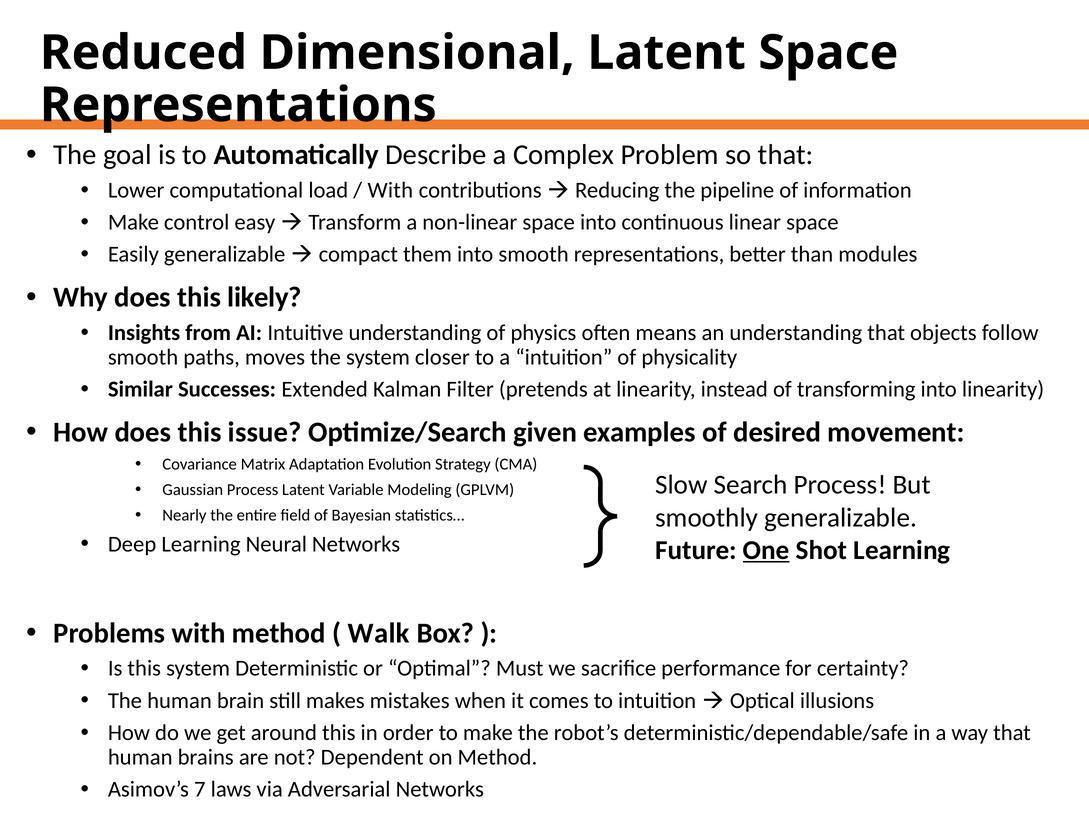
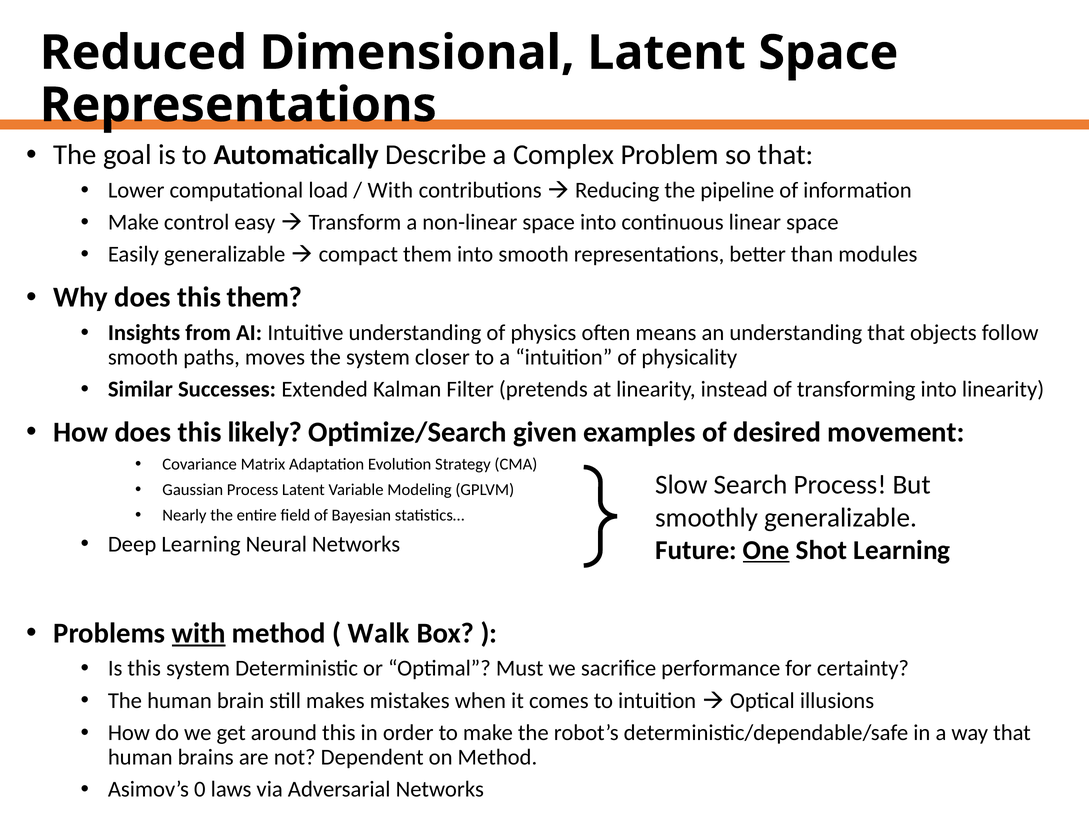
this likely: likely -> them (265, 297)
issue: issue -> likely (265, 432)
with underline: none -> present (199, 633)
7: 7 -> 0 (200, 789)
